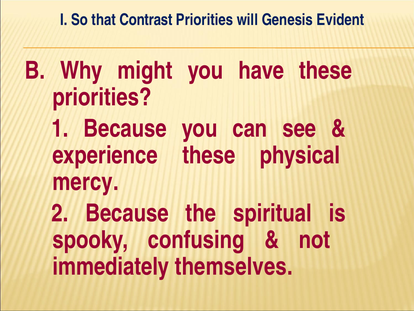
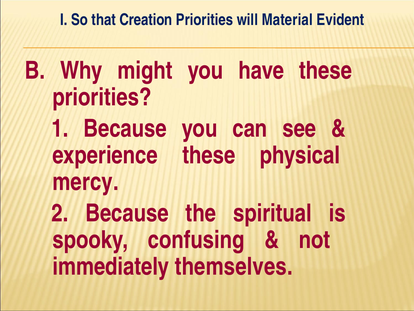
Contrast: Contrast -> Creation (146, 20)
Genesis: Genesis -> Material (287, 20)
